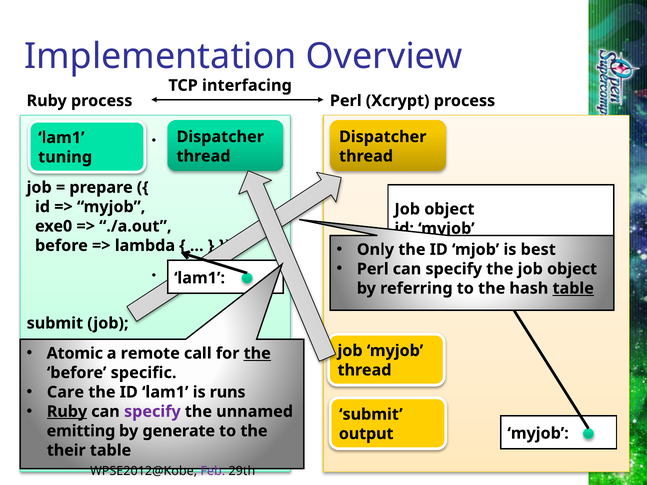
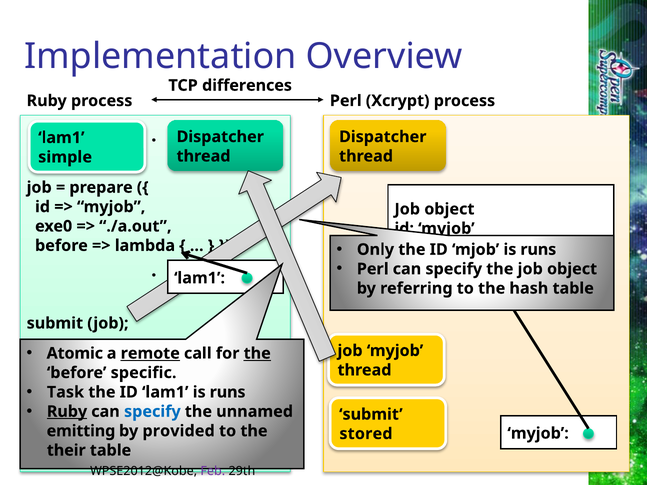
interfacing: interfacing -> differences (247, 85)
tuning: tuning -> simple (65, 157)
best: best -> runs (538, 250)
table underline: present -> none (573, 288)
remote underline: none -> present (150, 354)
Care: Care -> Task (65, 392)
specify colour: purple -> blue (152, 412)
generate: generate -> provided (179, 431)
output: output -> stored (366, 434)
